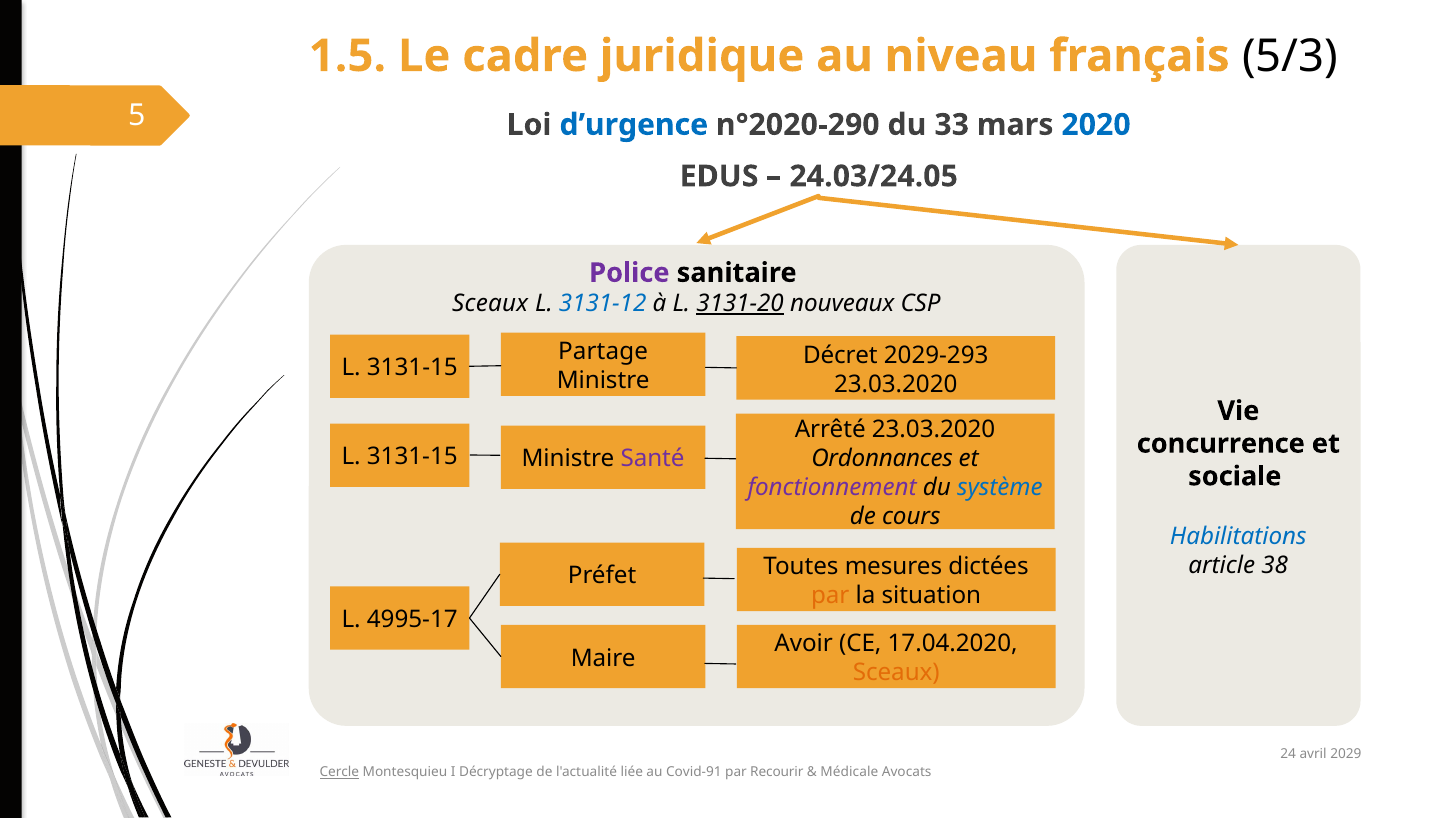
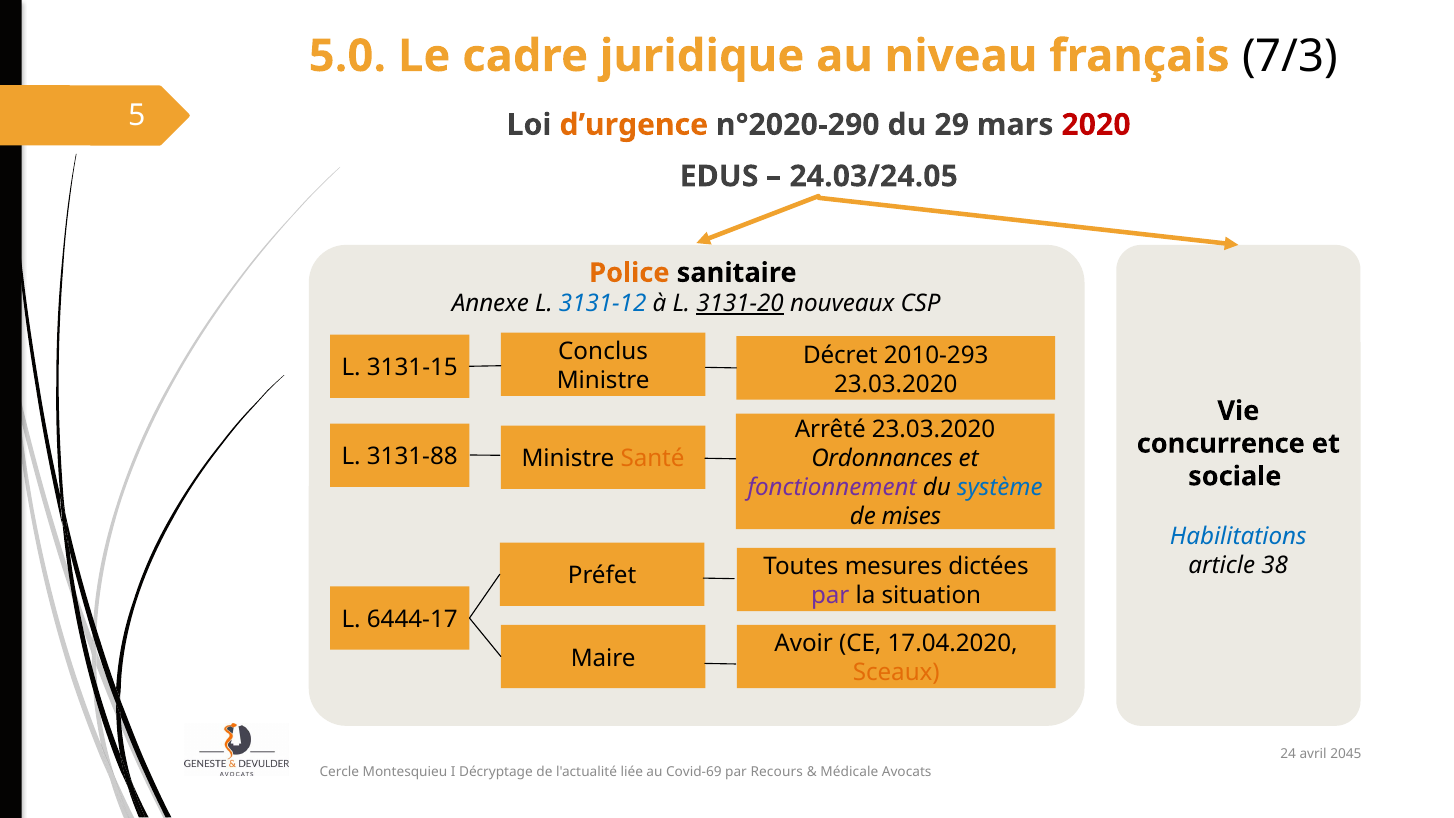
1.5: 1.5 -> 5.0 (347, 56)
5/3: 5/3 -> 7/3 (1290, 56)
d’urgence colour: blue -> orange (634, 125)
33: 33 -> 29 (952, 125)
2020 colour: blue -> red (1096, 125)
Police colour: purple -> orange (629, 273)
Sceaux: Sceaux -> Annexe (490, 303)
Partage: Partage -> Conclus (603, 351)
2029-293: 2029-293 -> 2010-293 (936, 355)
3131-15: 3131-15 -> 3131-88 (412, 457)
Santé colour: purple -> orange (653, 459)
cours: cours -> mises (911, 517)
par colour: orange -> purple (830, 596)
4995-17: 4995-17 -> 6444-17 (412, 620)
2029: 2029 -> 2045 (1346, 754)
Cercle underline: present -> none (339, 772)
Covid-91: Covid-91 -> Covid-69 (694, 772)
Recourir: Recourir -> Recours (777, 772)
